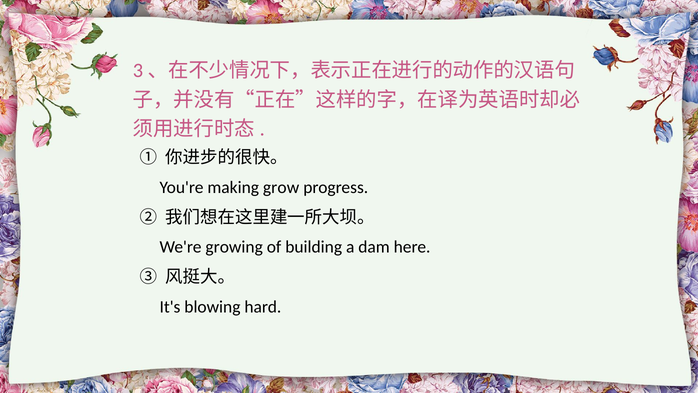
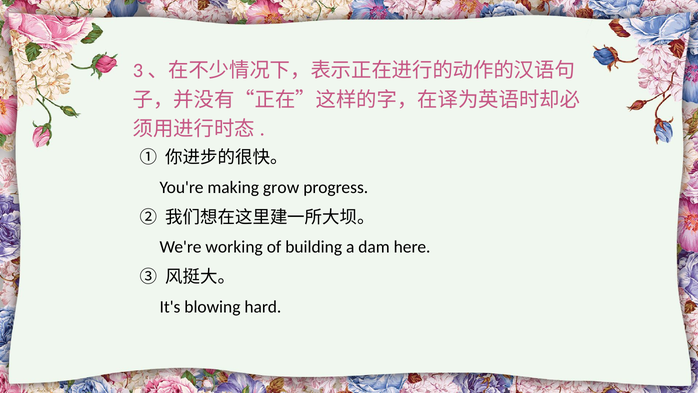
growing: growing -> working (234, 247)
